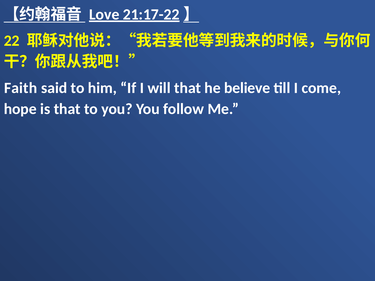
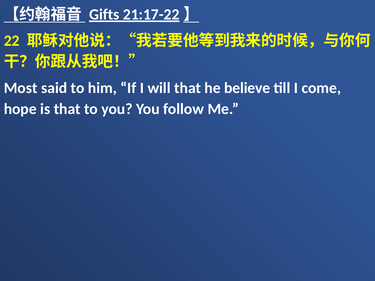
Love: Love -> Gifts (104, 15)
Faith: Faith -> Most (21, 88)
